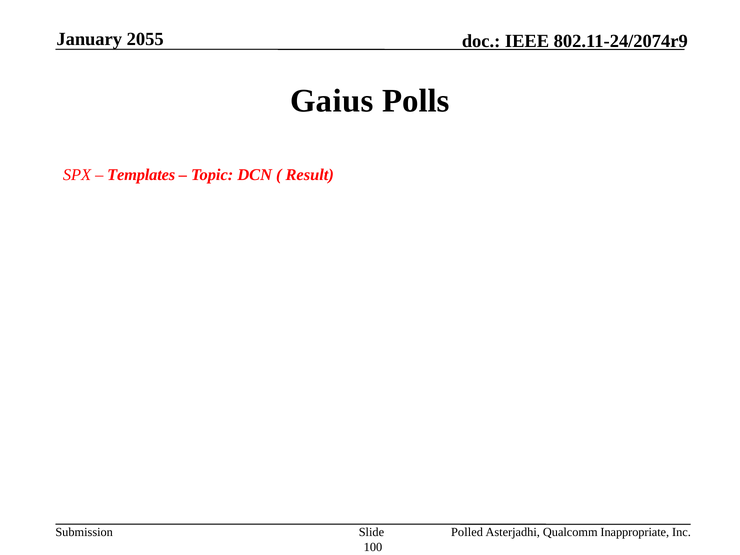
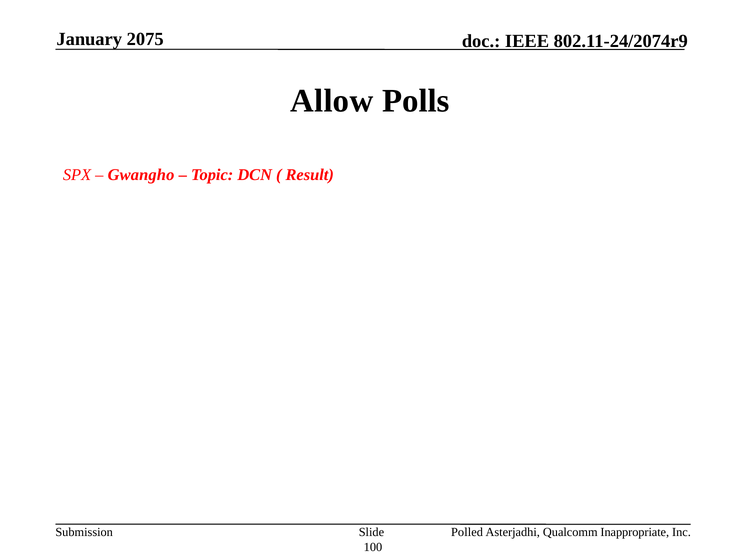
2055: 2055 -> 2075 (145, 39)
Gaius: Gaius -> Allow (332, 101)
Templates: Templates -> Gwangho (141, 175)
